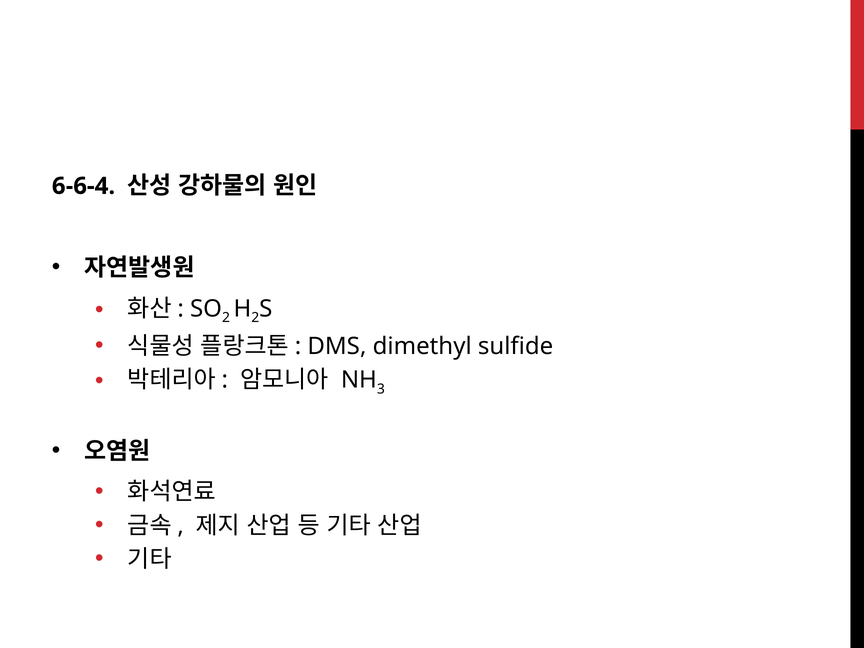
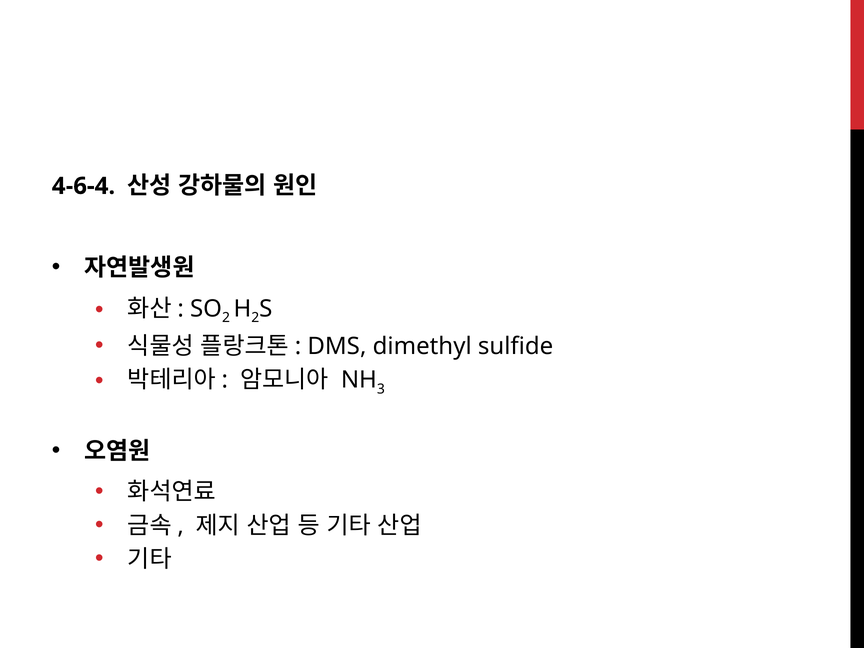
6-6-4: 6-6-4 -> 4-6-4 (84, 186)
